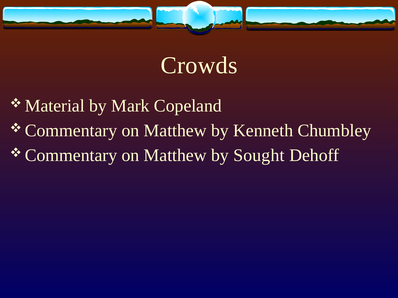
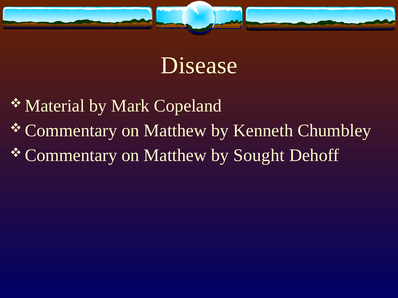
Crowds: Crowds -> Disease (199, 66)
